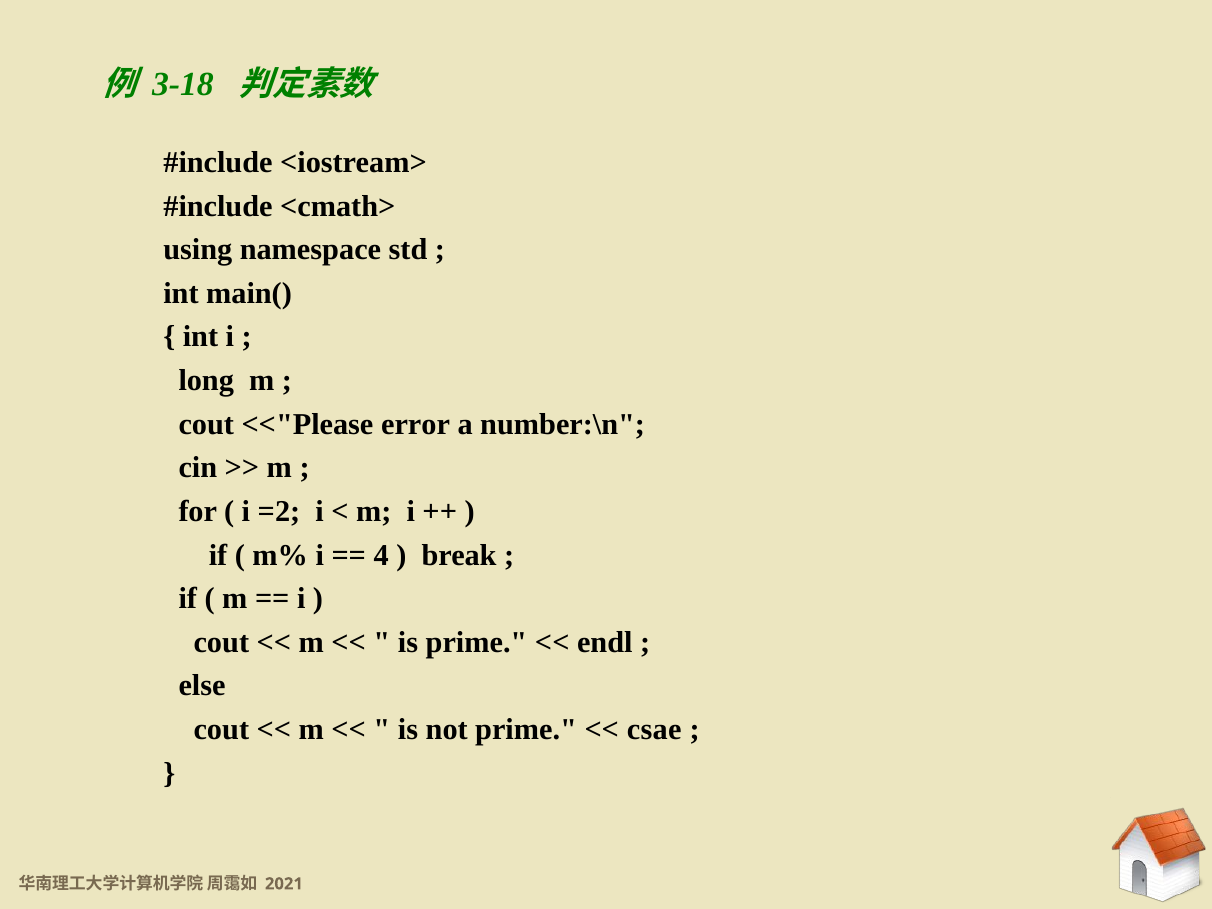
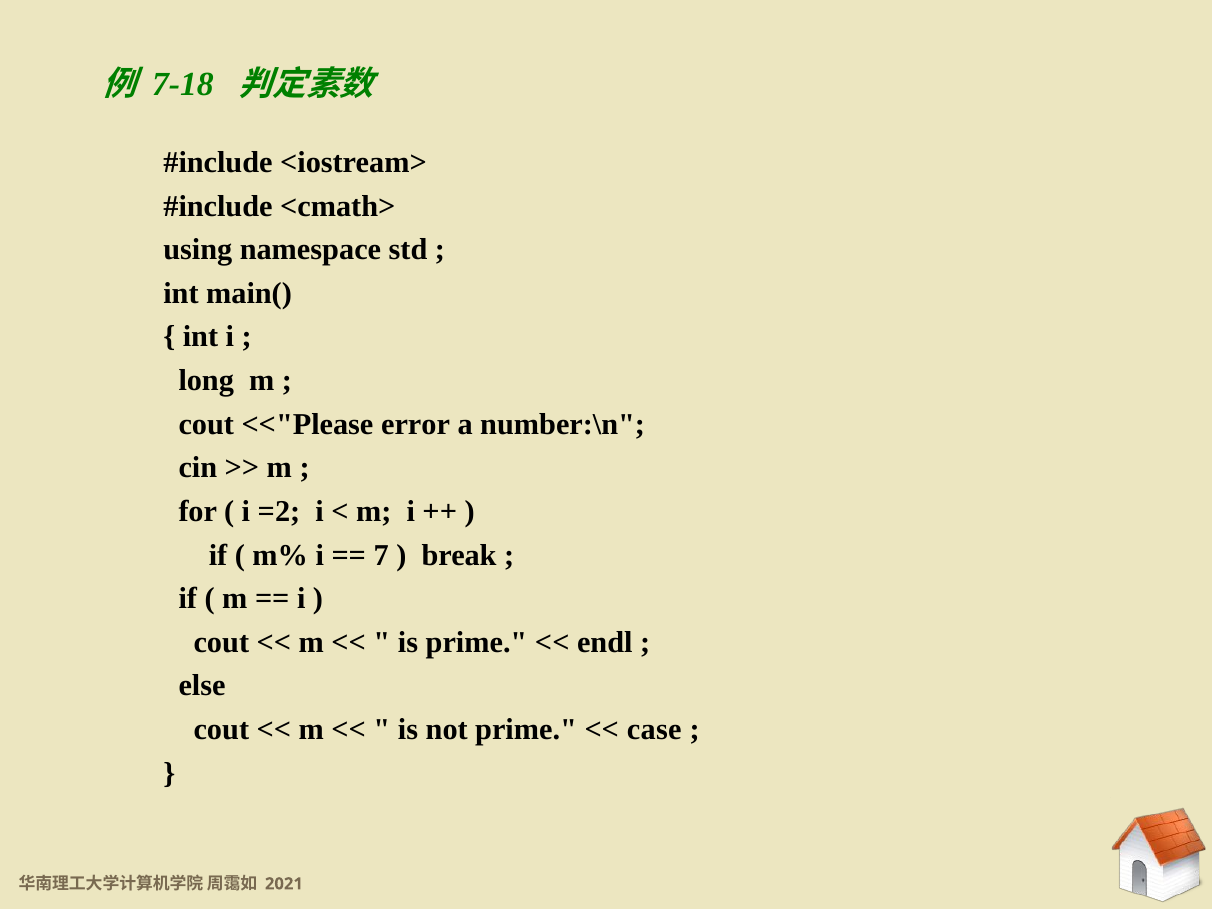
3-18: 3-18 -> 7-18 (183, 84)
4: 4 -> 7 (381, 555)
csae: csae -> case (654, 729)
